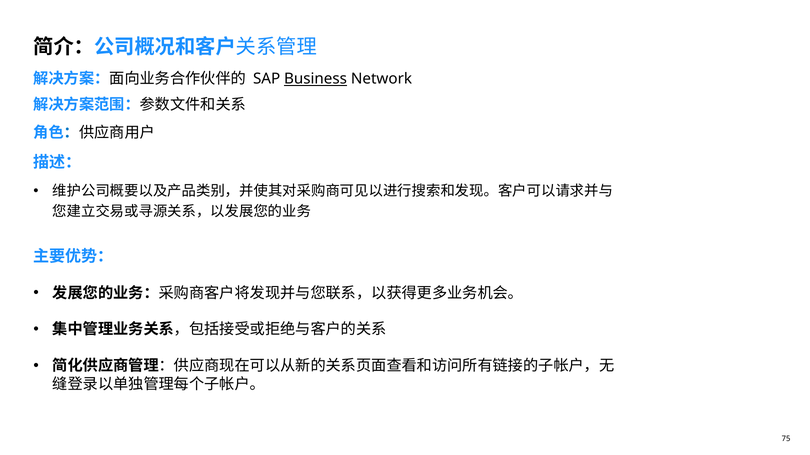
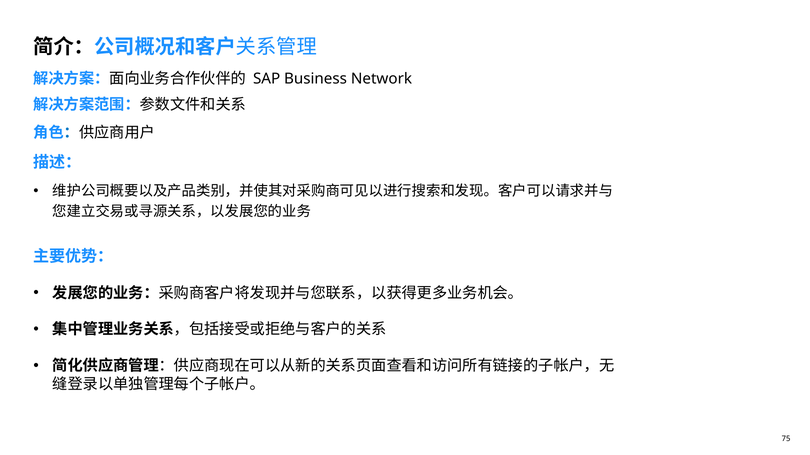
Business underline: present -> none (316, 79)
